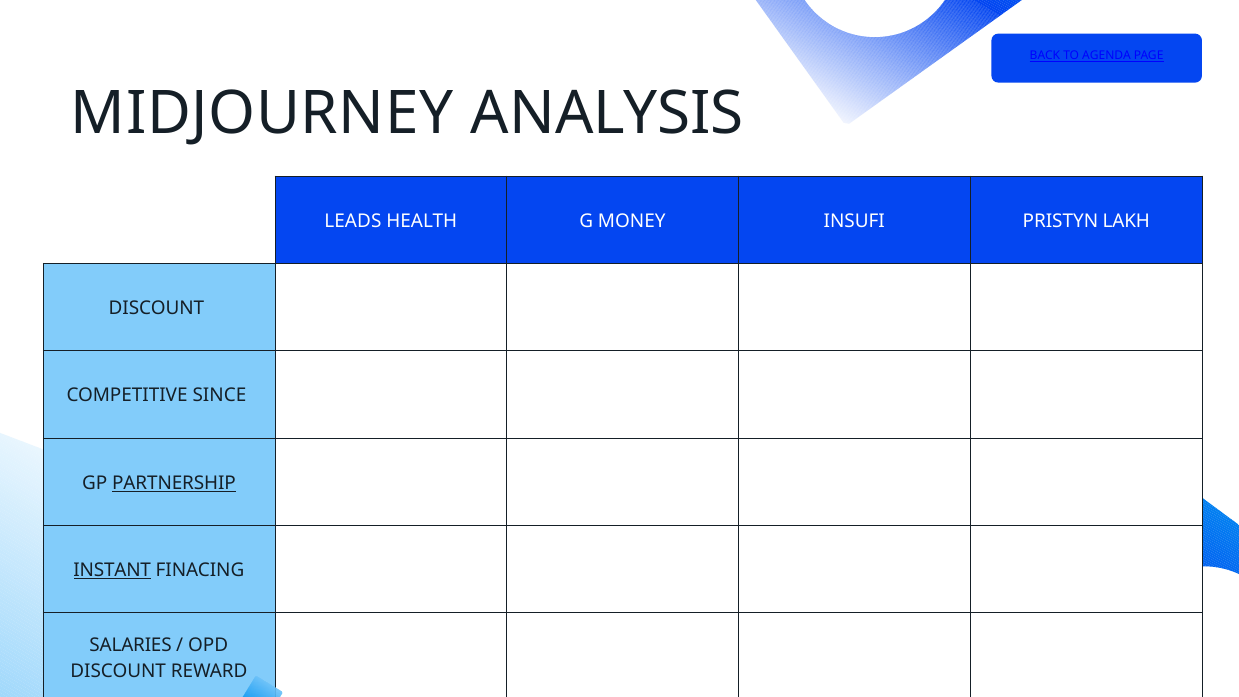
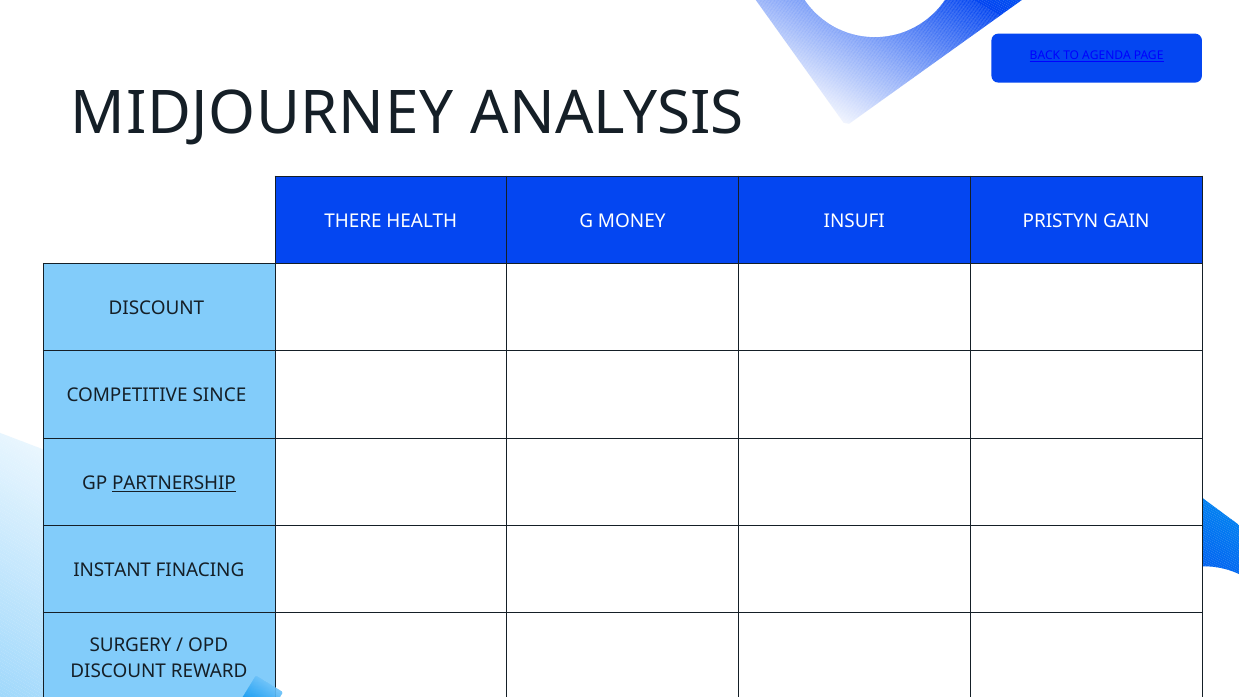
LEADS: LEADS -> THERE (353, 221)
LAKH: LAKH -> GAIN (1126, 221)
INSTANT underline: present -> none (112, 570)
SALARIES: SALARIES -> SURGERY (131, 645)
